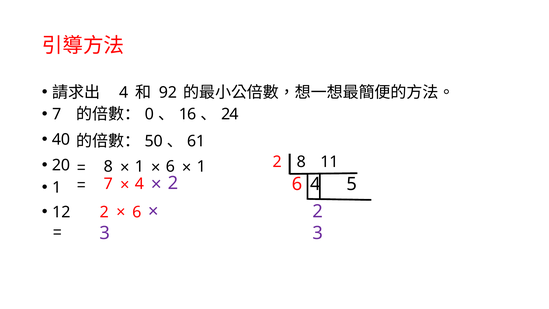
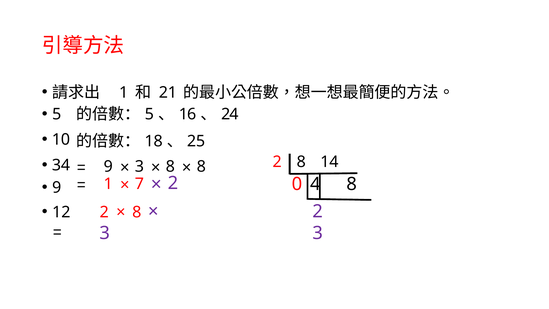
4: 4 -> 1 (124, 92)
92: 92 -> 21 (168, 92)
7: 7 -> 5 (57, 114)
0: 0 -> 5 (149, 114)
40: 40 -> 10 (61, 140)
50: 50 -> 18 (154, 141)
61: 61 -> 25 (196, 141)
20: 20 -> 34 (61, 165)
8: 8 -> 9 (108, 167)
1: 1 -> 3 (139, 167)
6: 6 -> 8 (170, 167)
1: 1 -> 8 (201, 167)
11: 11 -> 14 (329, 162)
1: 1 -> 9 (57, 188)
7: 7 -> 1 (108, 184)
4: 4 -> 7 (139, 184)
2 6: 6 -> 0 (297, 184)
4 5: 5 -> 8 (352, 184)
6: 6 -> 8 (137, 212)
